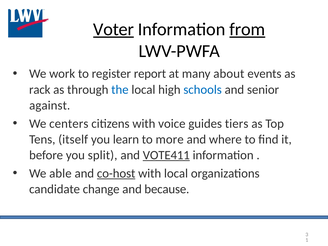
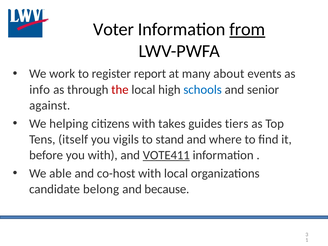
Voter underline: present -> none (114, 29)
rack: rack -> info (40, 90)
the colour: blue -> red (120, 90)
centers: centers -> helping (69, 124)
voice: voice -> takes (172, 124)
learn: learn -> vigils (126, 139)
more: more -> stand (170, 139)
you split: split -> with (103, 155)
co-host underline: present -> none (116, 173)
change: change -> belong (101, 189)
